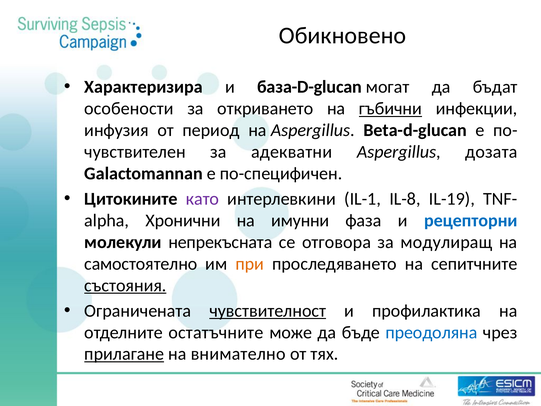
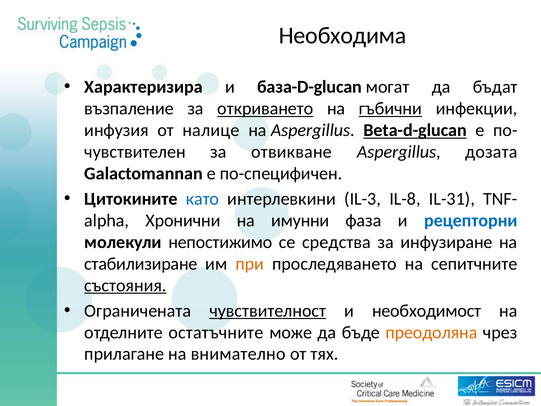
Обикновено: Обикновено -> Необходима (343, 35)
особености: особености -> възпаление (129, 109)
откриването underline: none -> present (265, 109)
период: период -> налице (211, 130)
Beta-d-glucan underline: none -> present (415, 130)
адекватни: адекватни -> отвикване (292, 152)
като colour: purple -> blue (202, 199)
IL-1: IL-1 -> IL-3 (363, 199)
IL-19: IL-19 -> IL-31 (452, 199)
непрекъсната: непрекъсната -> непостижимо (220, 242)
отговора: отговора -> средства (336, 242)
модулиращ: модулиращ -> инфузиране (447, 242)
самостоятелно: самостоятелно -> стабилизиране (141, 264)
профилактика: профилактика -> необходимост (427, 311)
преодоляна colour: blue -> orange (431, 332)
прилагане underline: present -> none (124, 354)
